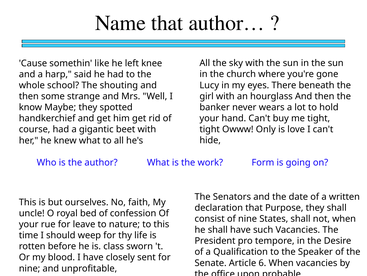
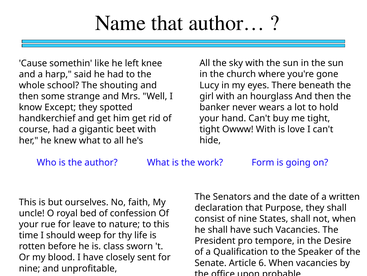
Maybe: Maybe -> Except (60, 107)
Owww Only: Only -> With (266, 129)
